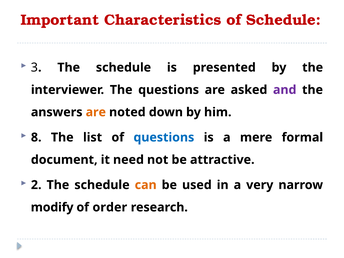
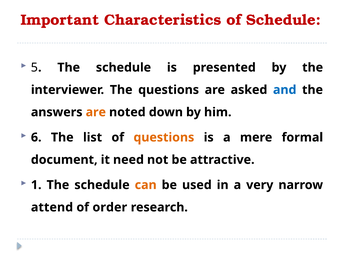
3: 3 -> 5 (34, 67)
and colour: purple -> blue (285, 90)
8: 8 -> 6 (36, 137)
questions colour: blue -> orange (164, 137)
2: 2 -> 1 (36, 185)
modify: modify -> attend (52, 207)
